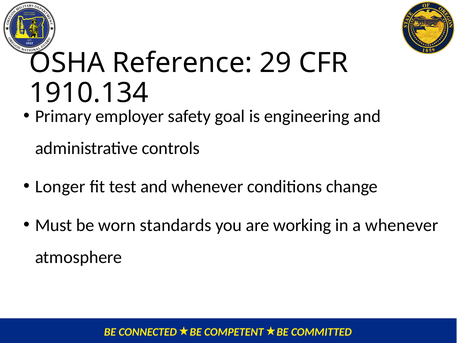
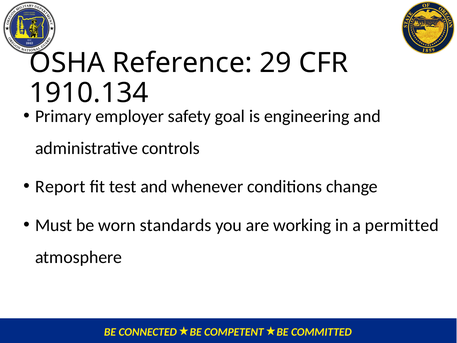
Longer: Longer -> Report (60, 187)
a whenever: whenever -> permitted (402, 225)
